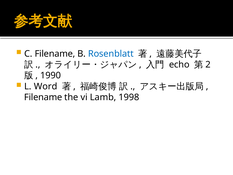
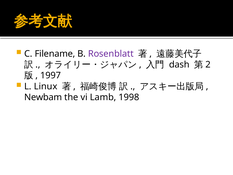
Rosenblatt colour: blue -> purple (111, 54)
echo: echo -> dash (179, 65)
1990: 1990 -> 1997 (51, 75)
Word: Word -> Linux (46, 86)
Filename: Filename -> Newbam (43, 97)
